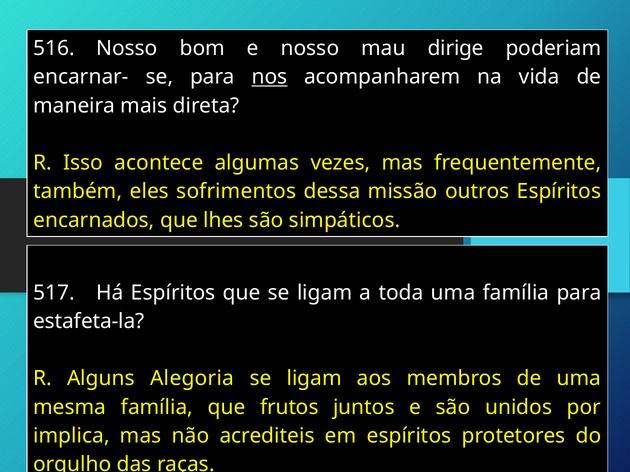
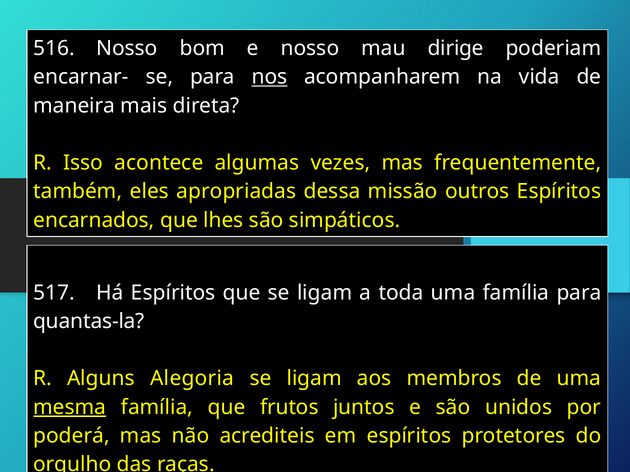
sofrimentos: sofrimentos -> apropriadas (236, 192)
estafeta-la: estafeta-la -> quantas-la (89, 322)
mesma underline: none -> present (70, 408)
implica: implica -> poderá (71, 436)
